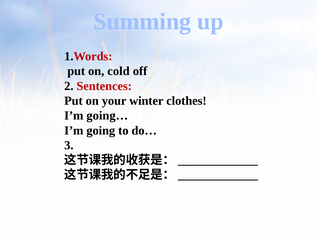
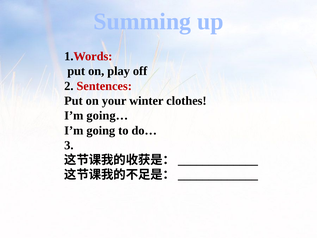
cold: cold -> play (119, 71)
